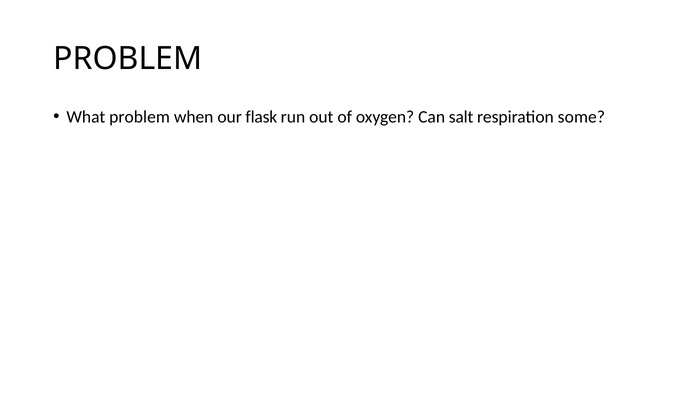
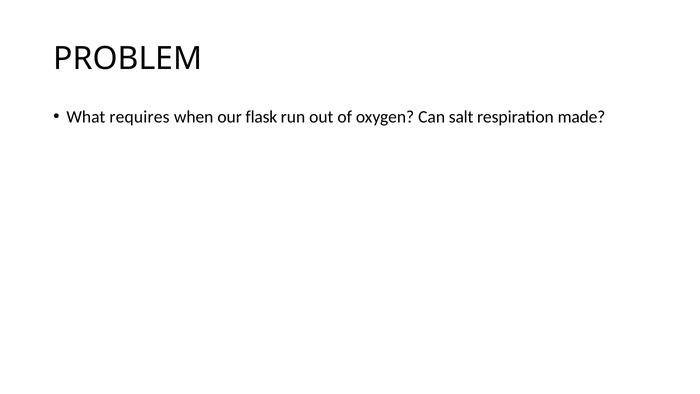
What problem: problem -> requires (139, 117)
some: some -> made (582, 117)
